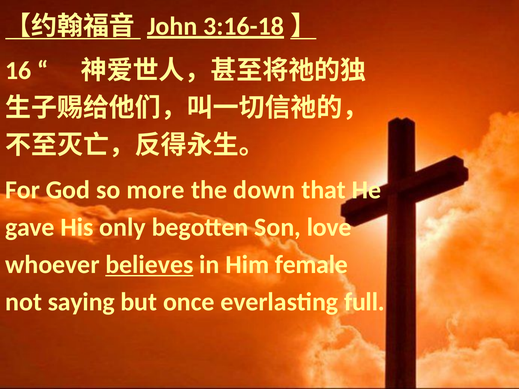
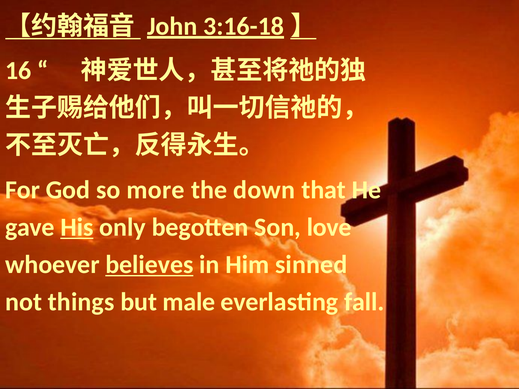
His underline: none -> present (77, 227)
female: female -> sinned (311, 265)
saying: saying -> things (81, 302)
once: once -> male (189, 302)
full: full -> fall (364, 302)
